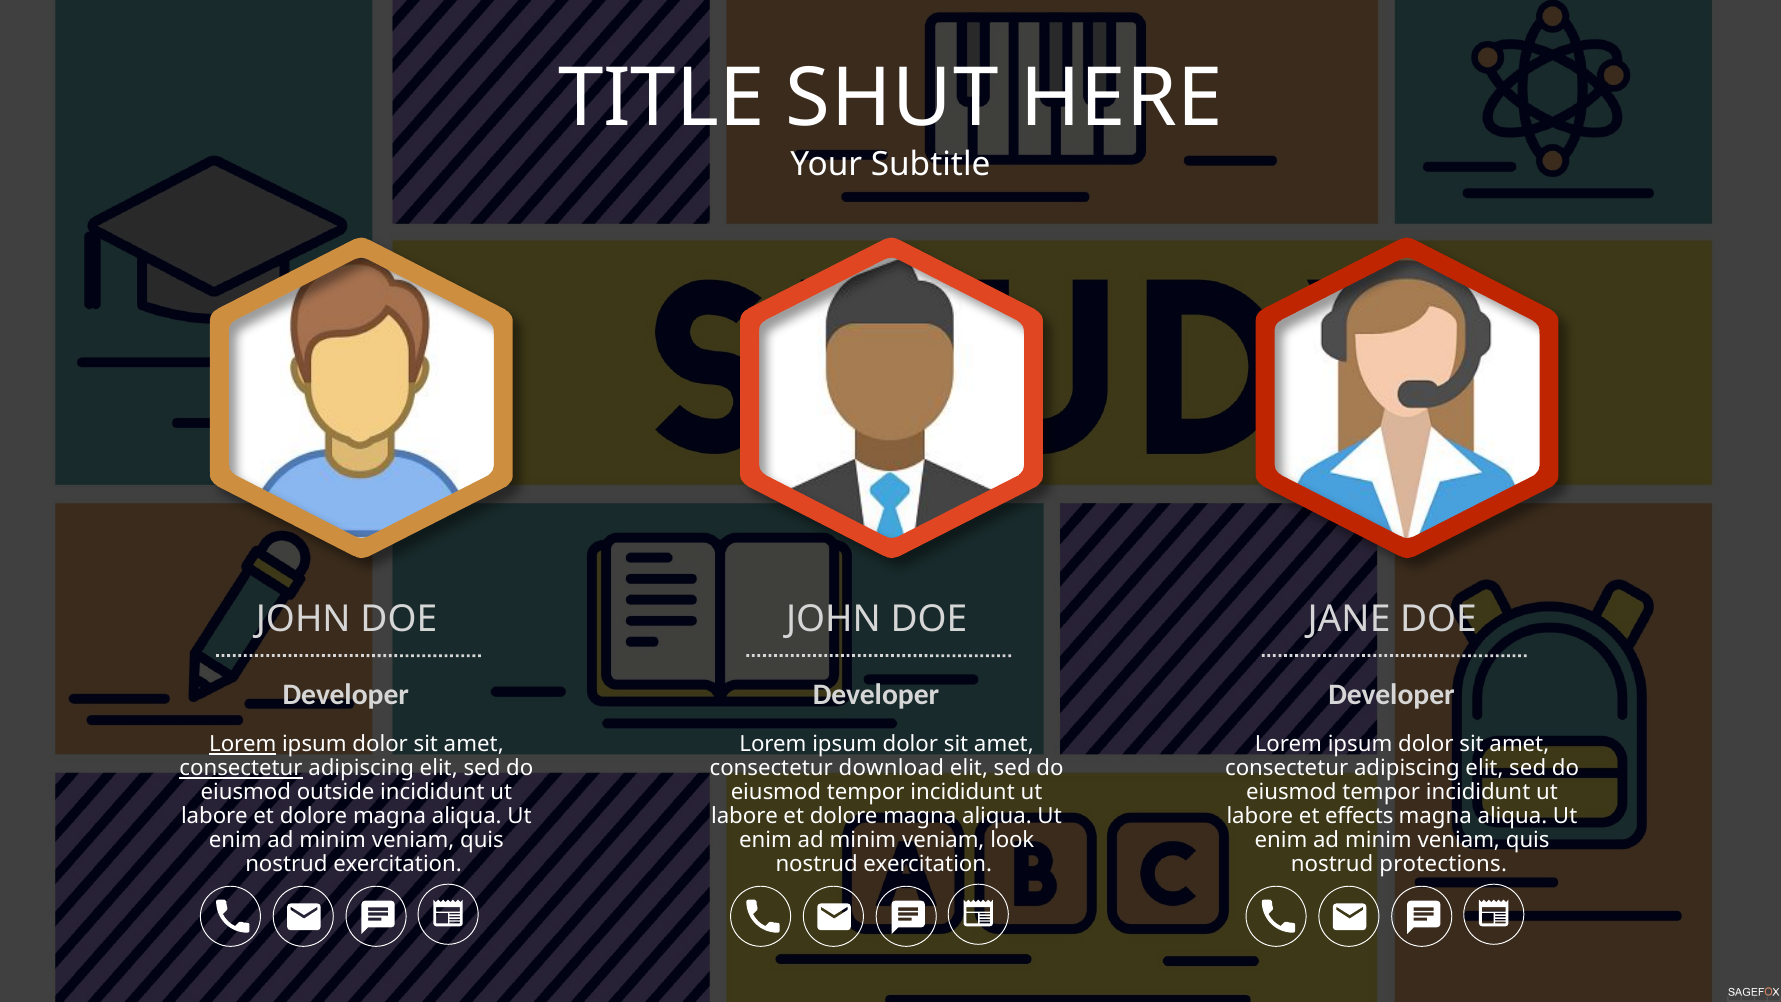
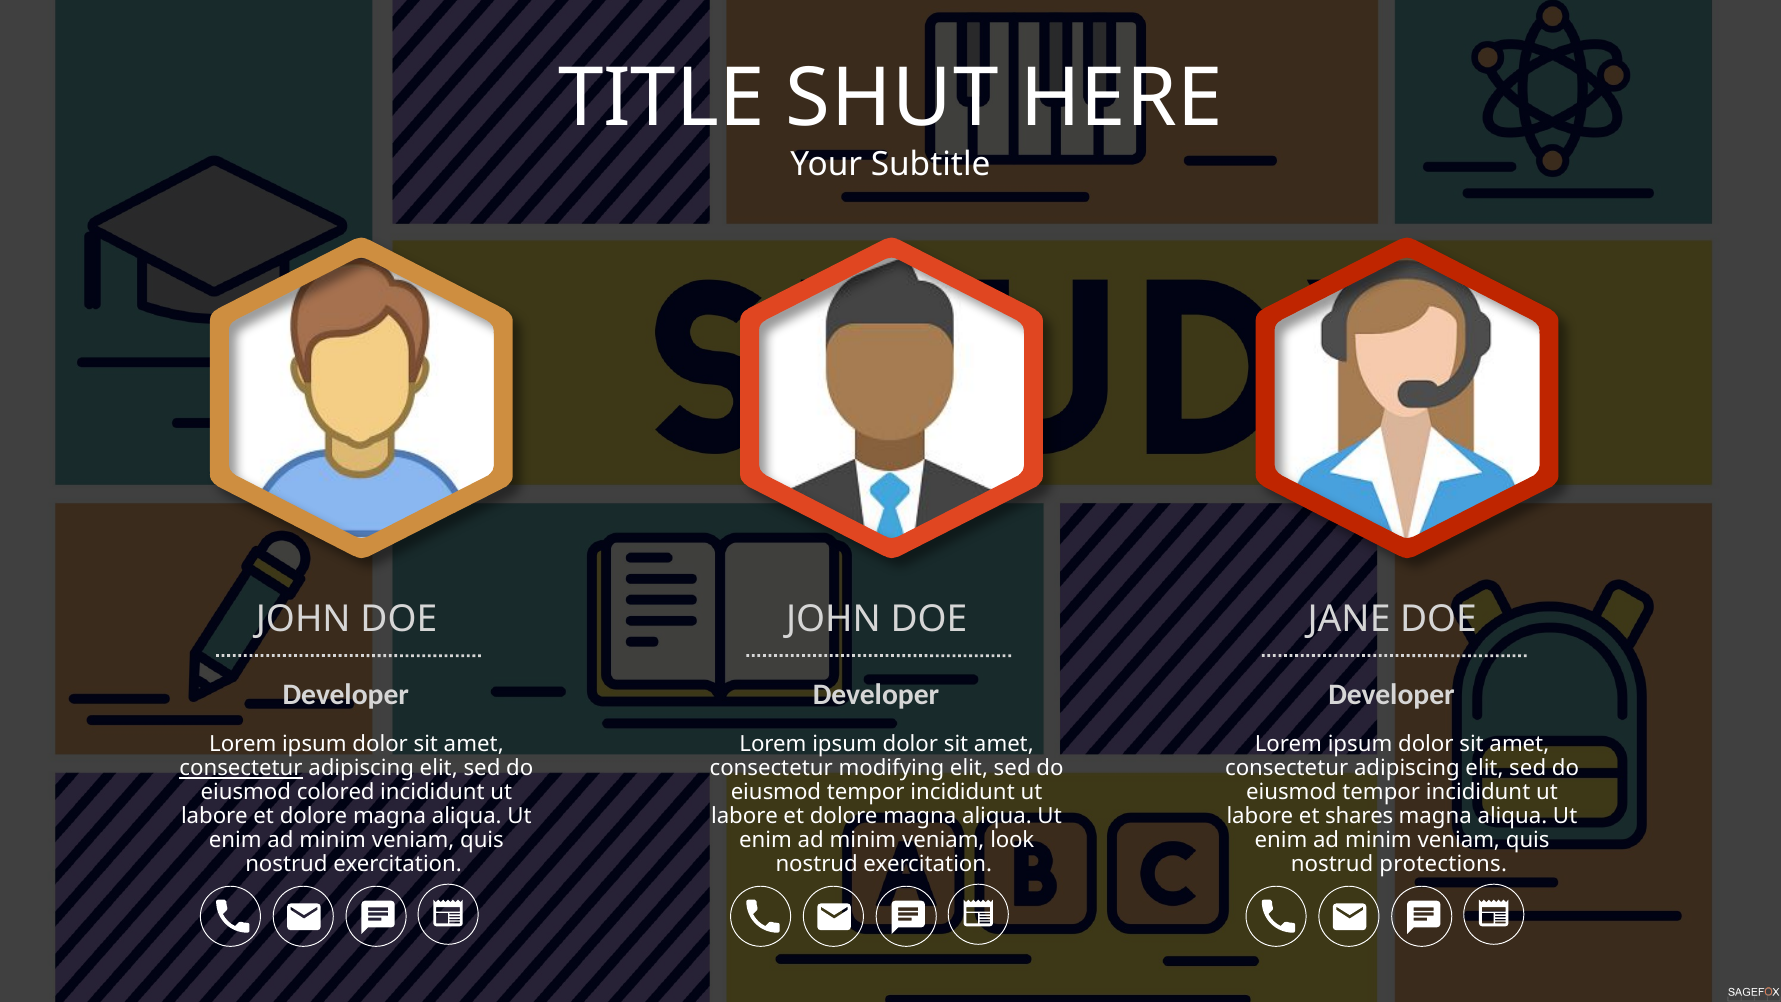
Lorem underline: present -> none (243, 744)
download: download -> modifying (891, 768)
outside: outside -> colored (336, 792)
effects: effects -> shares (1359, 816)
